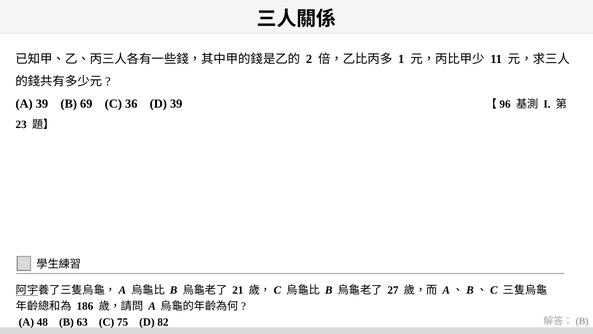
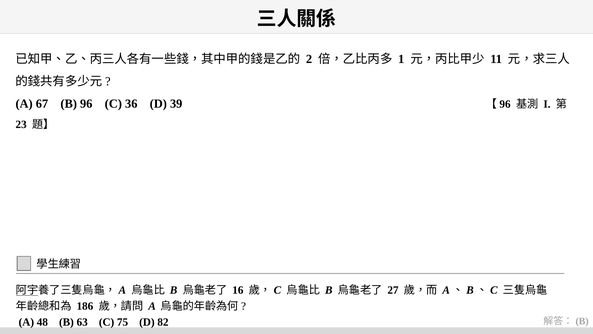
A 39: 39 -> 67 (42, 104)
69: 69 -> 96 (86, 104)
21: 21 -> 16 (238, 290)
